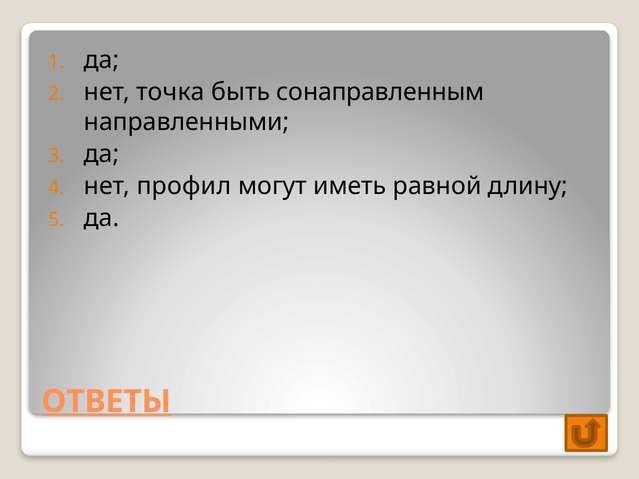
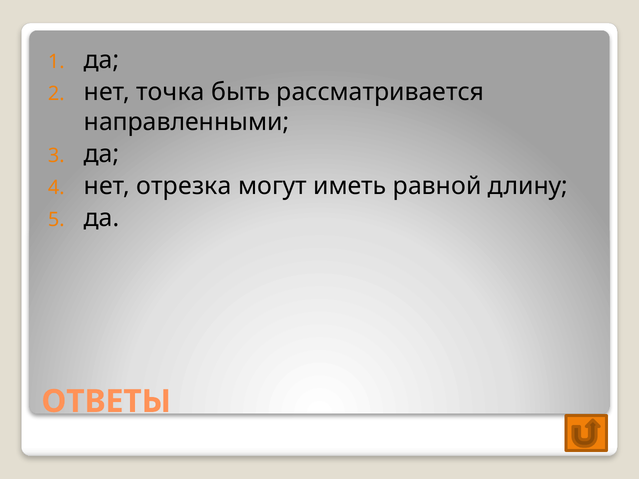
сонаправленным: сонаправленным -> рассматривается (380, 92)
профил: профил -> отрезка (184, 186)
ОТВЕТЫ underline: present -> none (106, 402)
